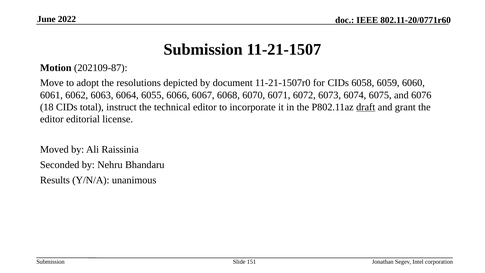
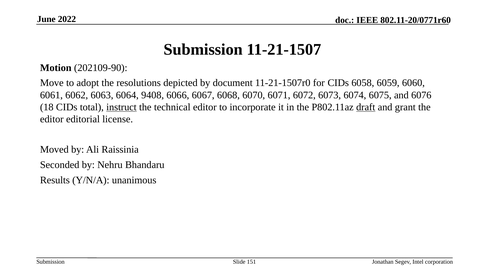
202109-87: 202109-87 -> 202109-90 (101, 68)
6055: 6055 -> 9408 (153, 95)
instruct underline: none -> present (121, 107)
